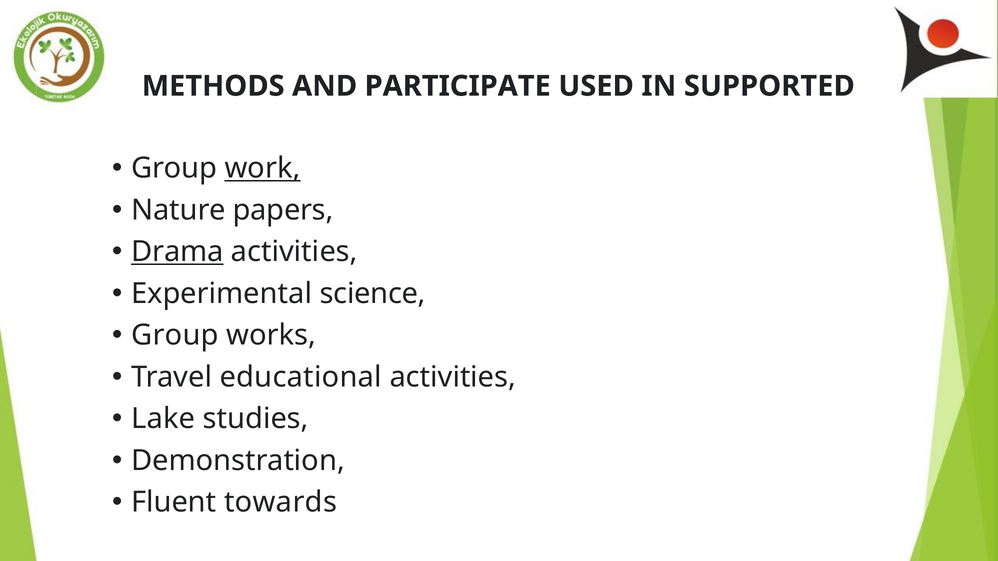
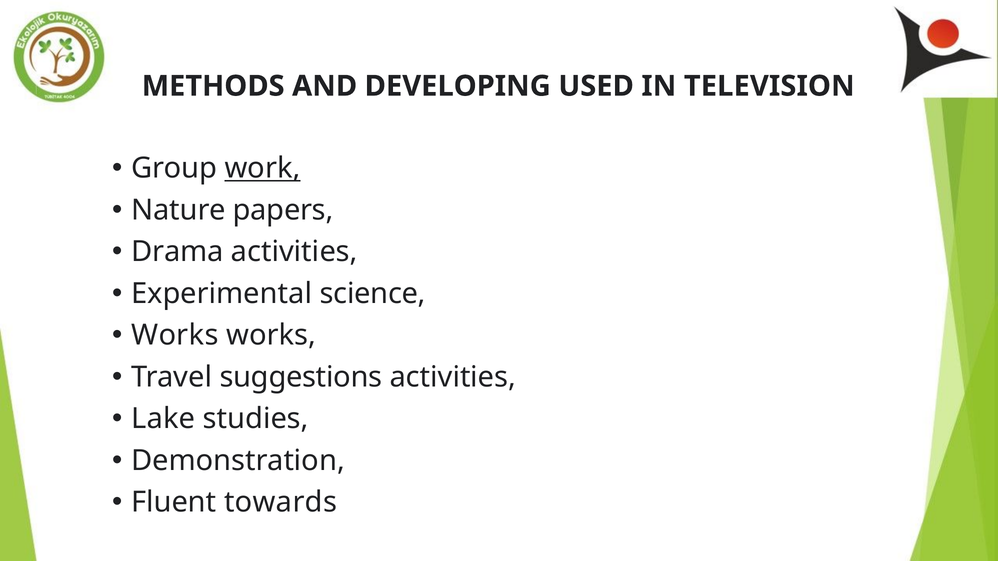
PARTICIPATE: PARTICIPATE -> DEVELOPING (458, 86)
SUPPORTED: SUPPORTED -> TELEVISION (769, 86)
Drama underline: present -> none (177, 252)
Group: Group -> Works (175, 336)
educational: educational -> suggestions (301, 377)
